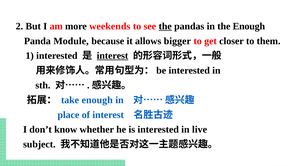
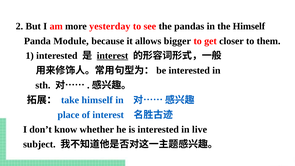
weekends: weekends -> yesterday (110, 26)
the underline: present -> none (165, 26)
the Enough: Enough -> Himself (249, 26)
take enough: enough -> himself (97, 100)
